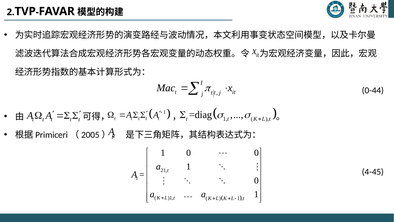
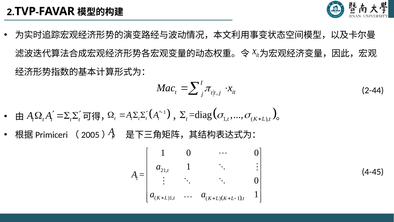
0-44: 0-44 -> 2-44 (373, 90)
